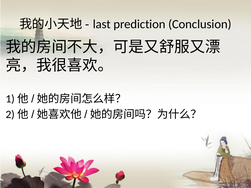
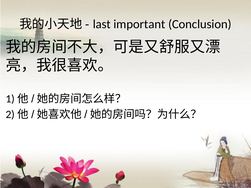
prediction: prediction -> important (139, 24)
